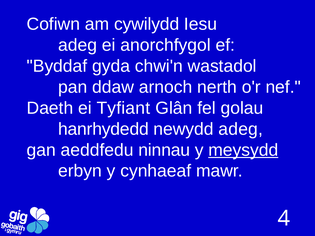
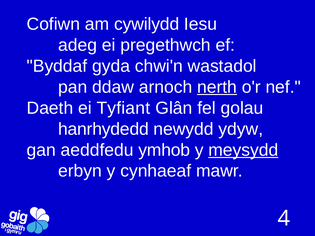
anorchfygol: anorchfygol -> pregethwch (166, 45)
nerth underline: none -> present (217, 87)
newydd adeg: adeg -> ydyw (241, 129)
ninnau: ninnau -> ymhob (164, 150)
